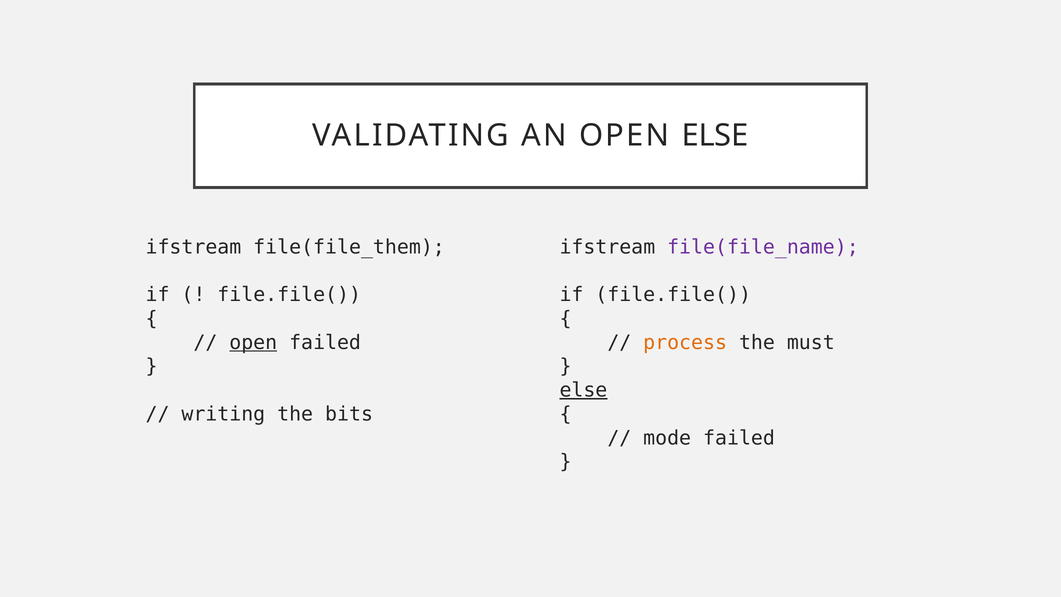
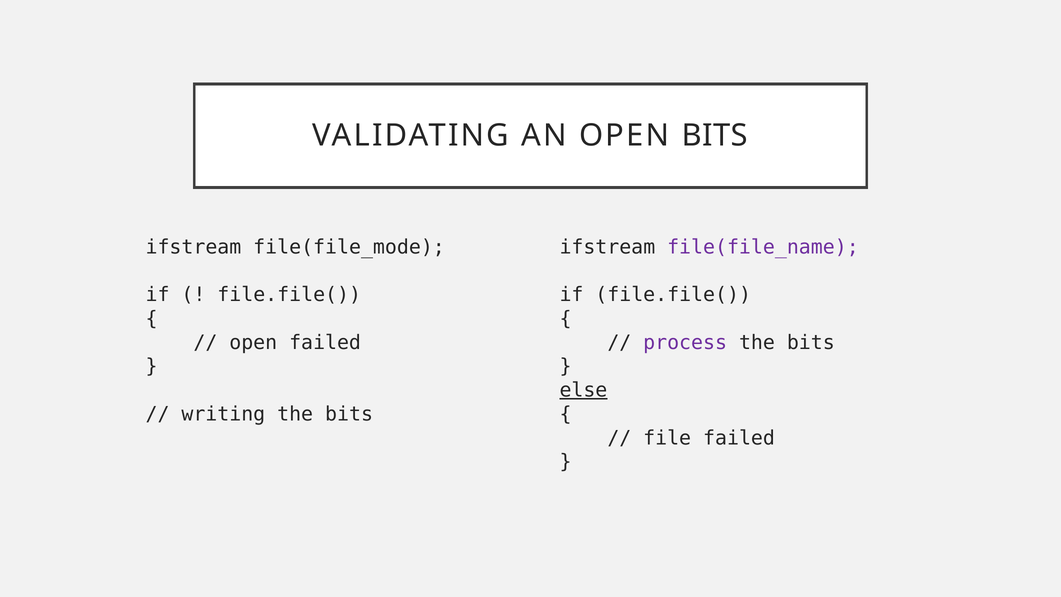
OPEN ELSE: ELSE -> BITS (715, 135)
file(file_them: file(file_them -> file(file_mode (349, 247)
open underline: present -> none (253, 342)
process colour: orange -> purple (685, 342)
must: must -> bits (811, 342)
mode: mode -> file (667, 438)
